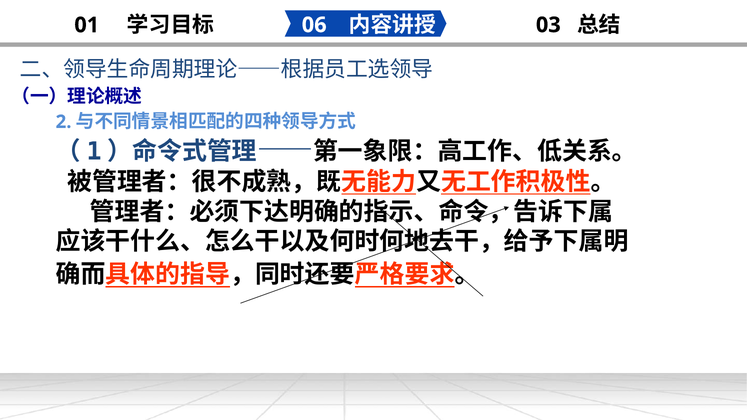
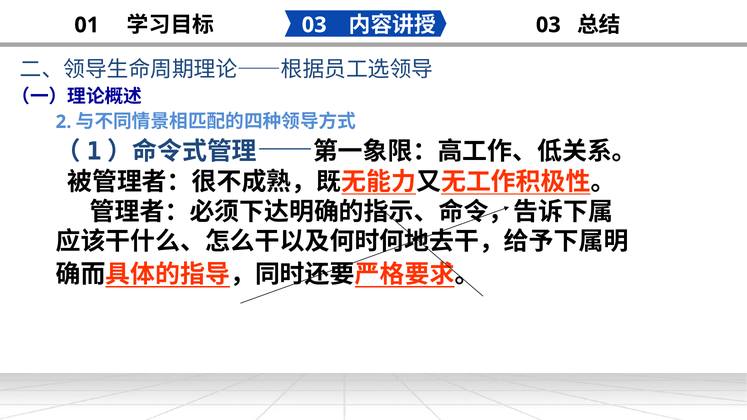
06: 06 -> 03 (314, 25)
